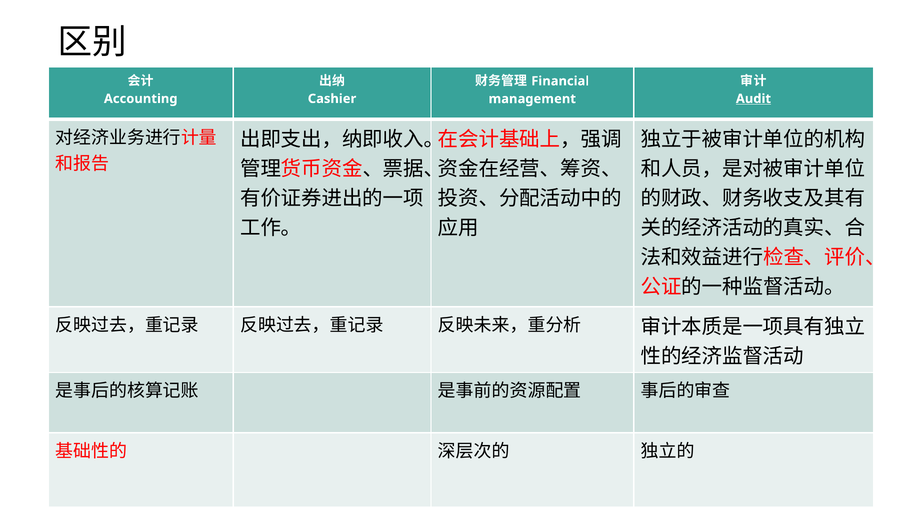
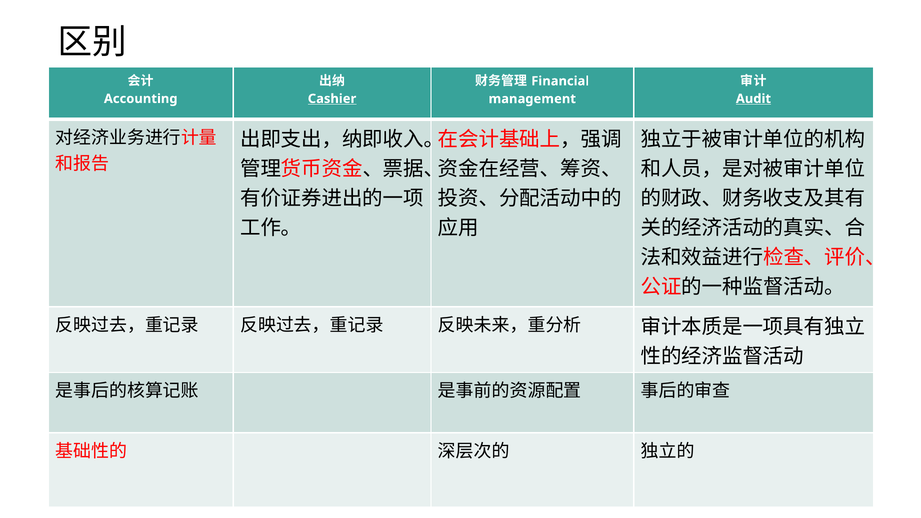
Cashier underline: none -> present (332, 99)
